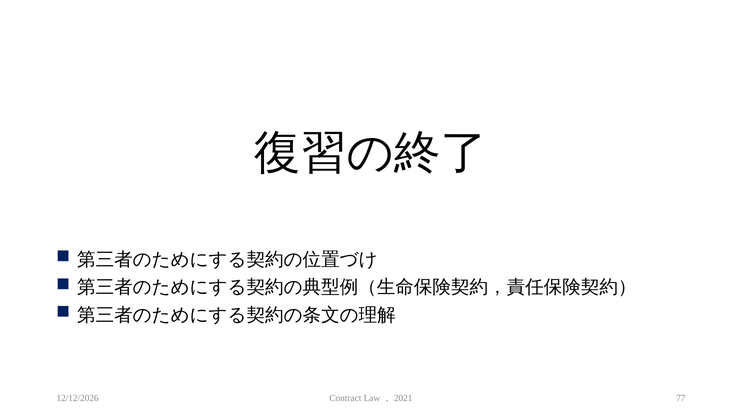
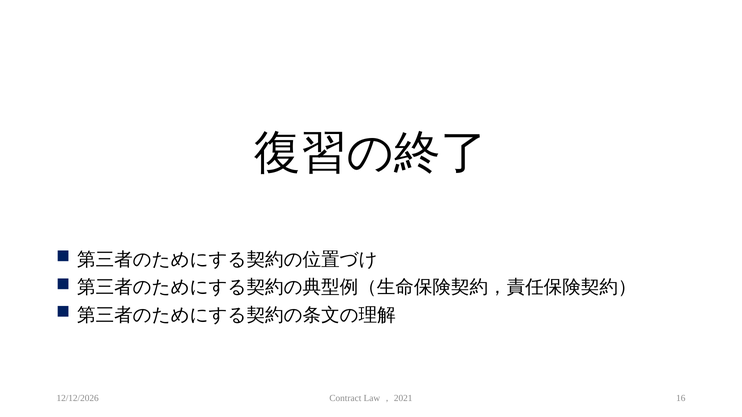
77: 77 -> 16 (681, 399)
